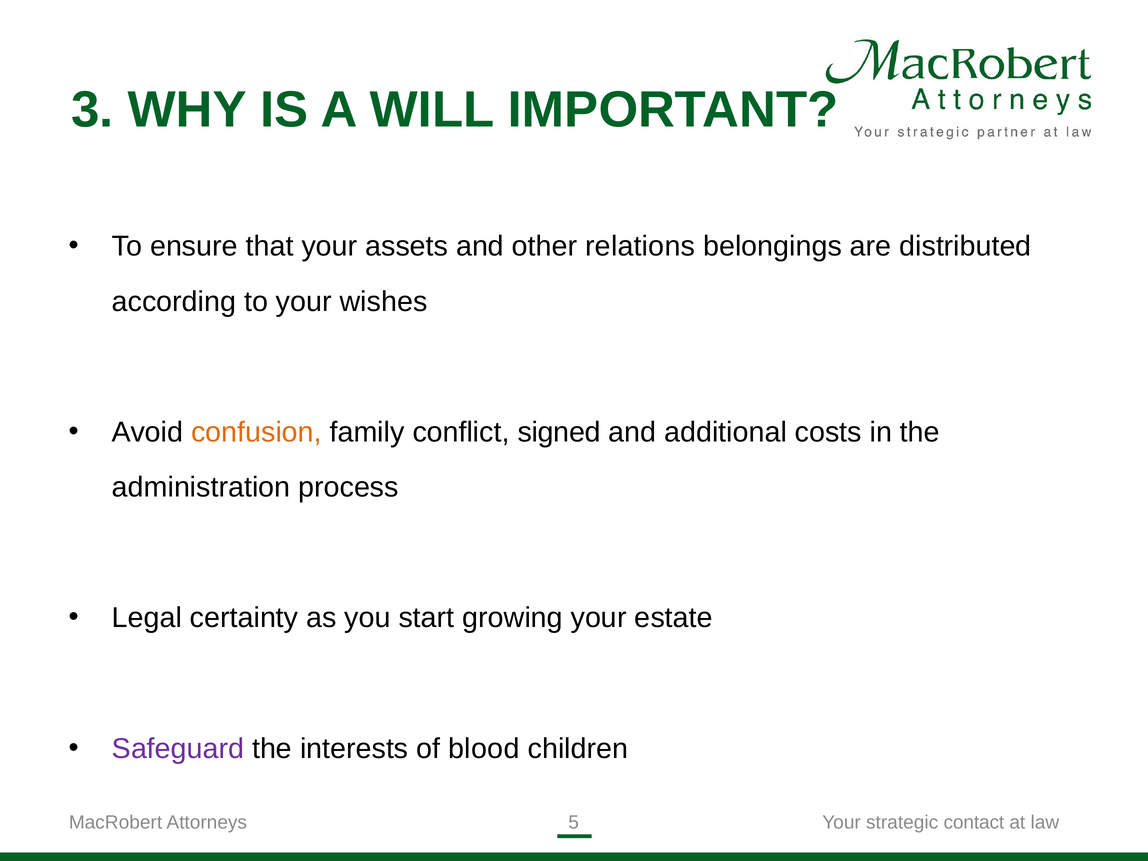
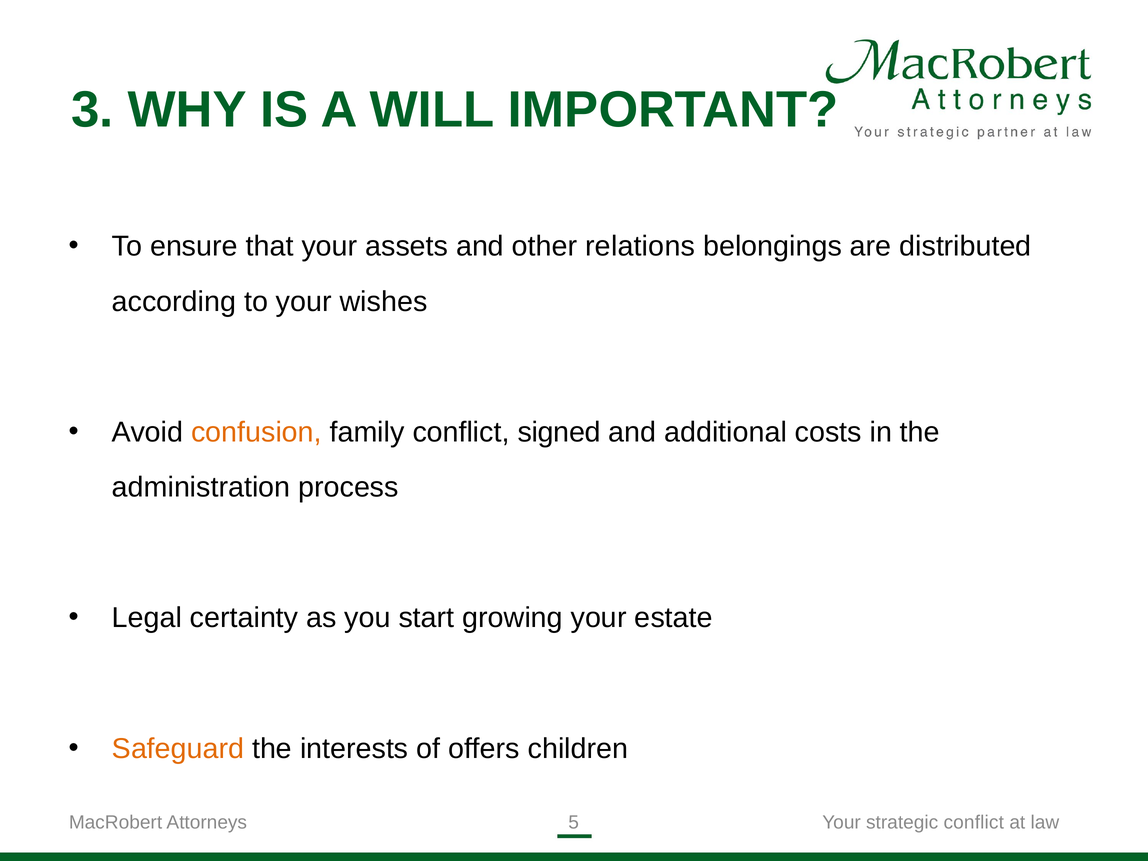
Safeguard colour: purple -> orange (178, 749)
blood: blood -> offers (484, 749)
strategic contact: contact -> conflict (974, 822)
